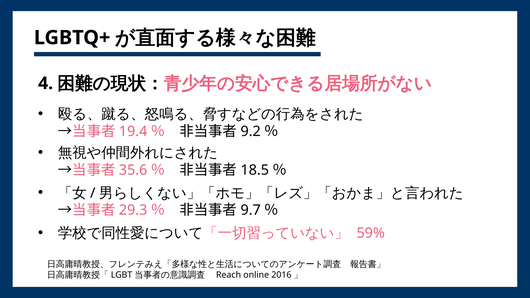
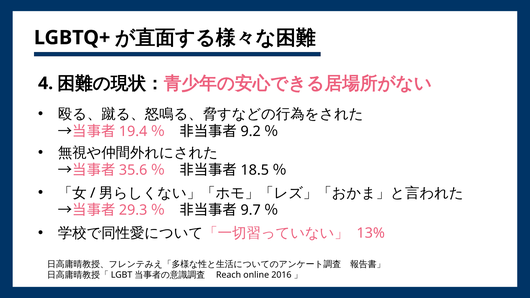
59%: 59% -> 13% (371, 233)
